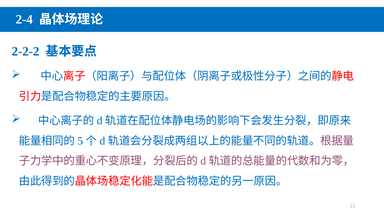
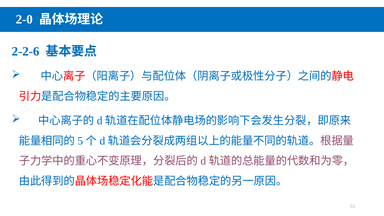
2-4: 2-4 -> 2-0 (24, 19)
2-2-2: 2-2-2 -> 2-2-6 (26, 51)
